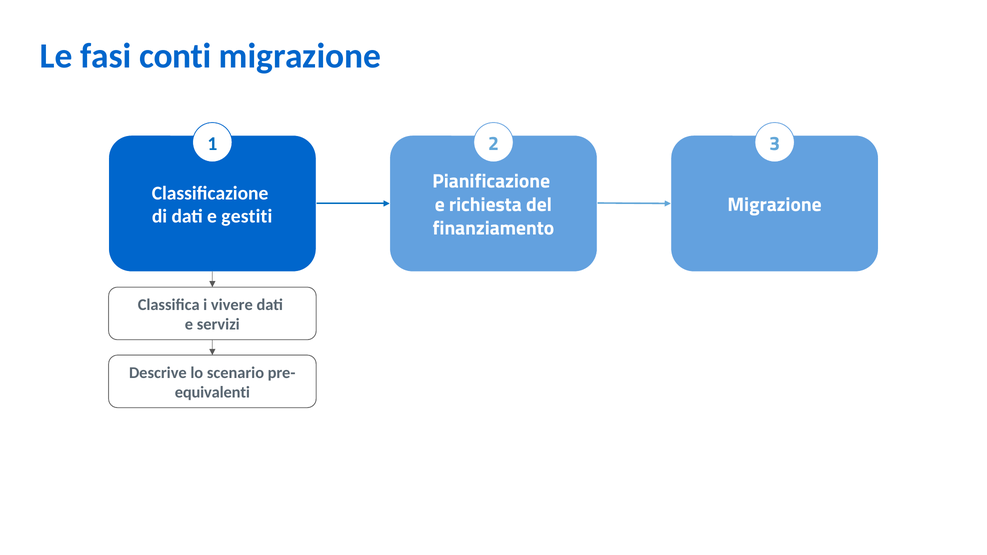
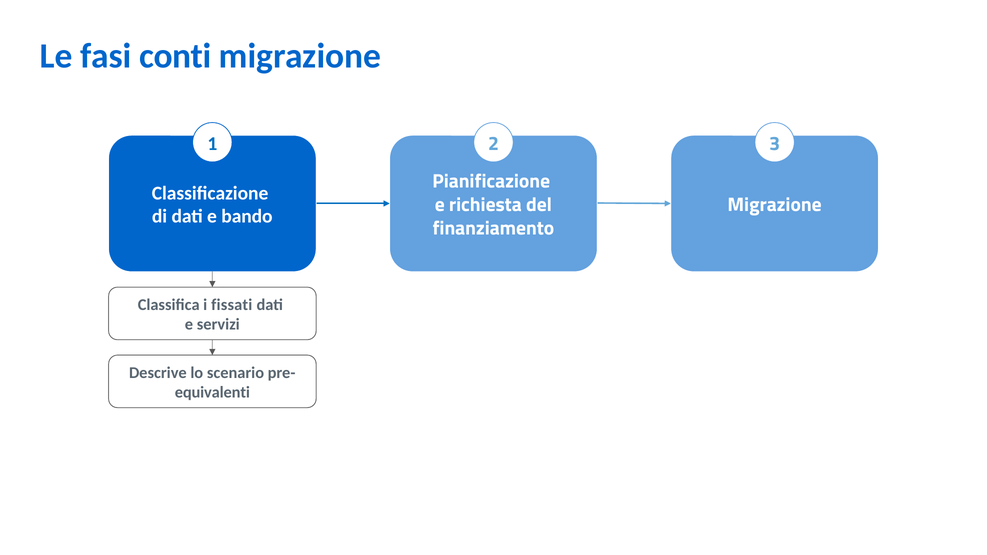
gestiti: gestiti -> bando (247, 217)
vivere: vivere -> fissati (232, 305)
